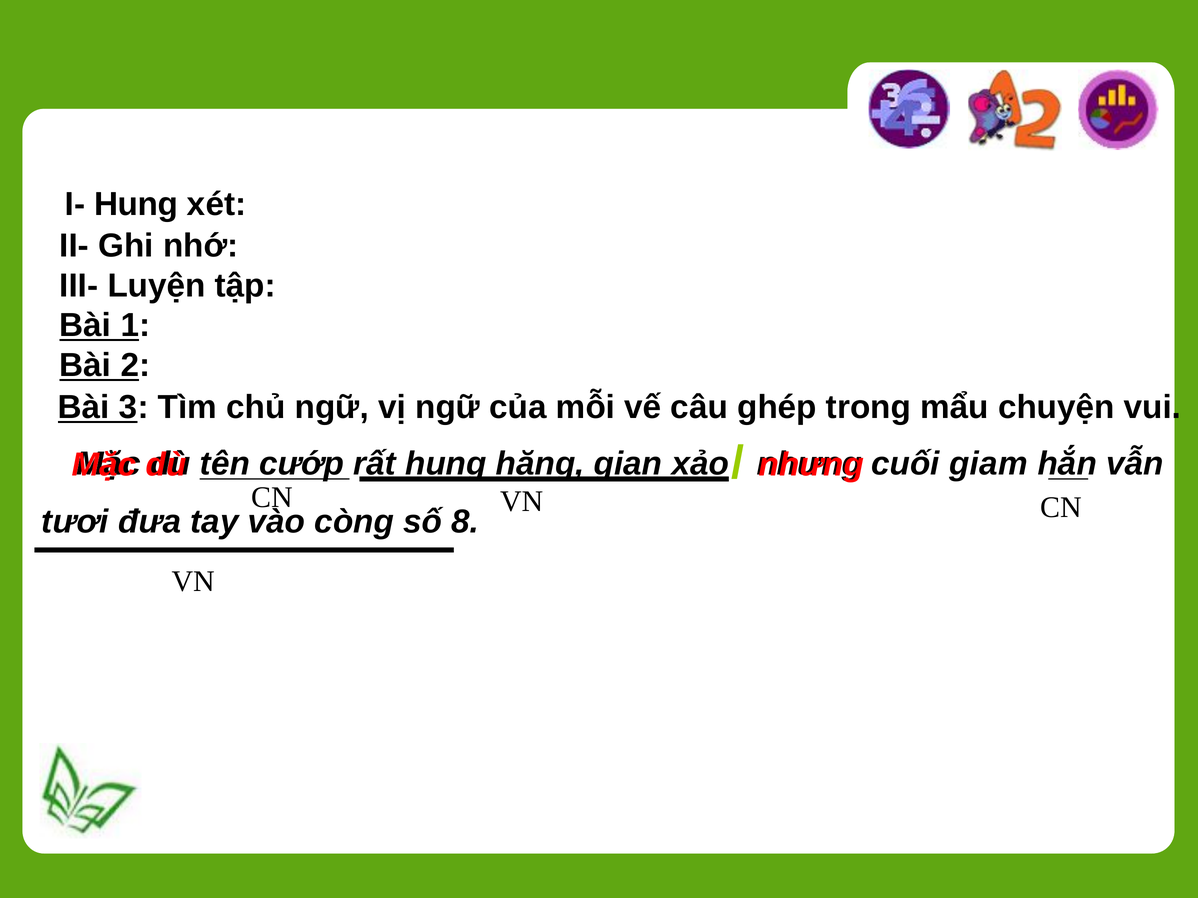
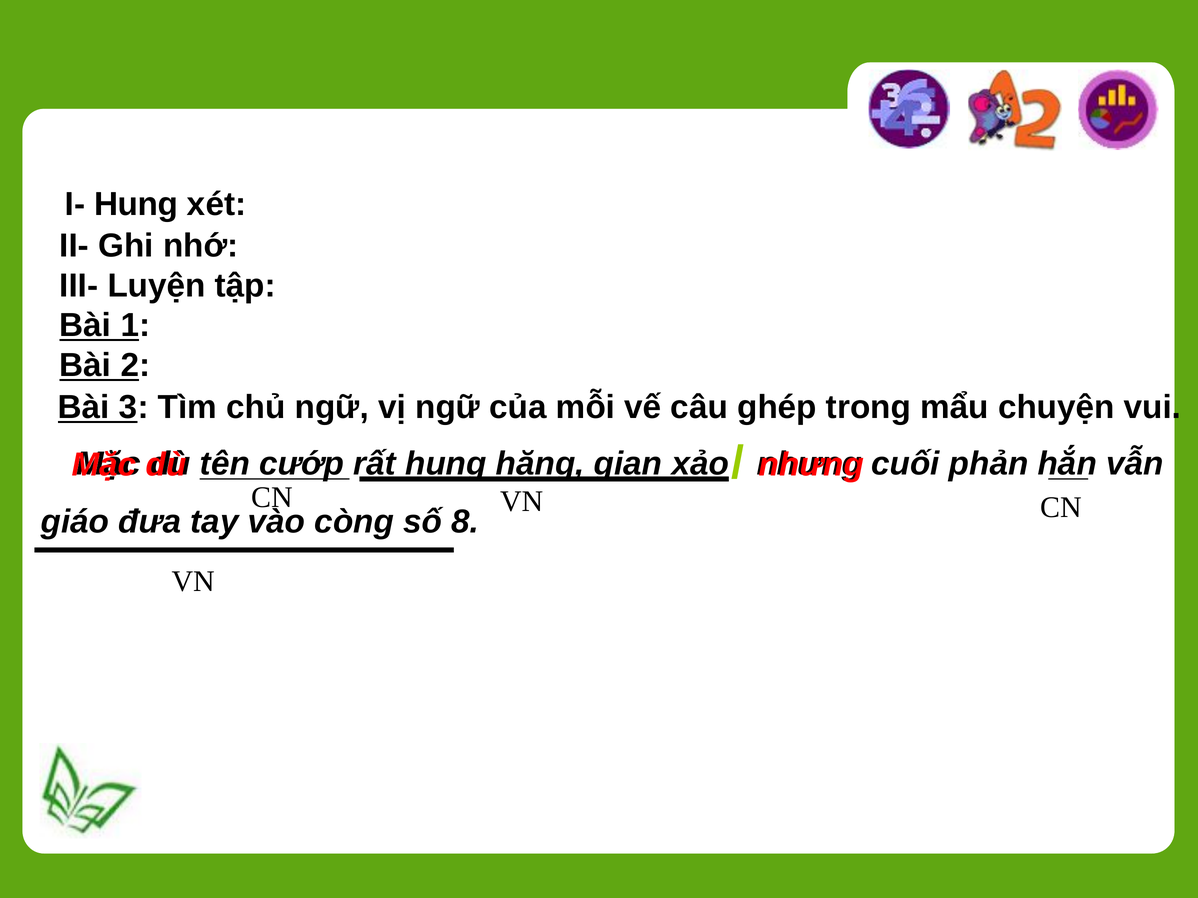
giam: giam -> phản (989, 464)
tươi: tươi -> giáo (75, 522)
